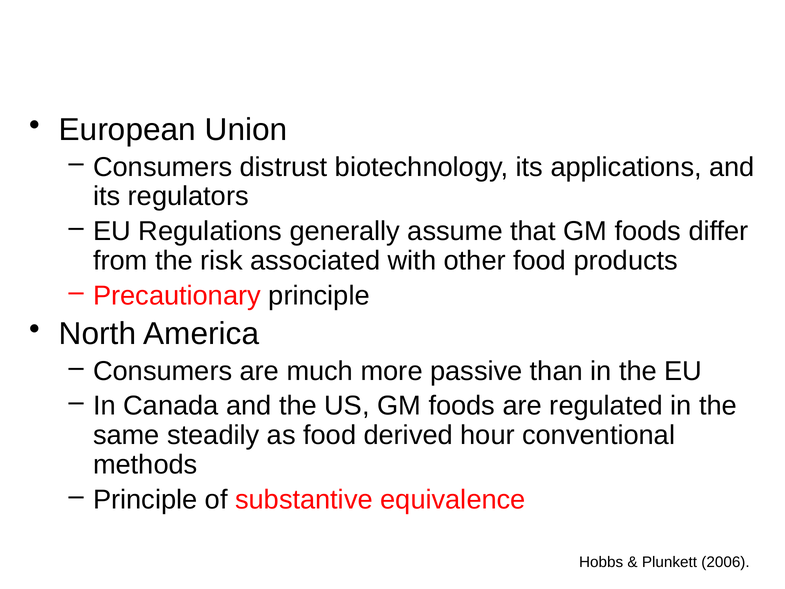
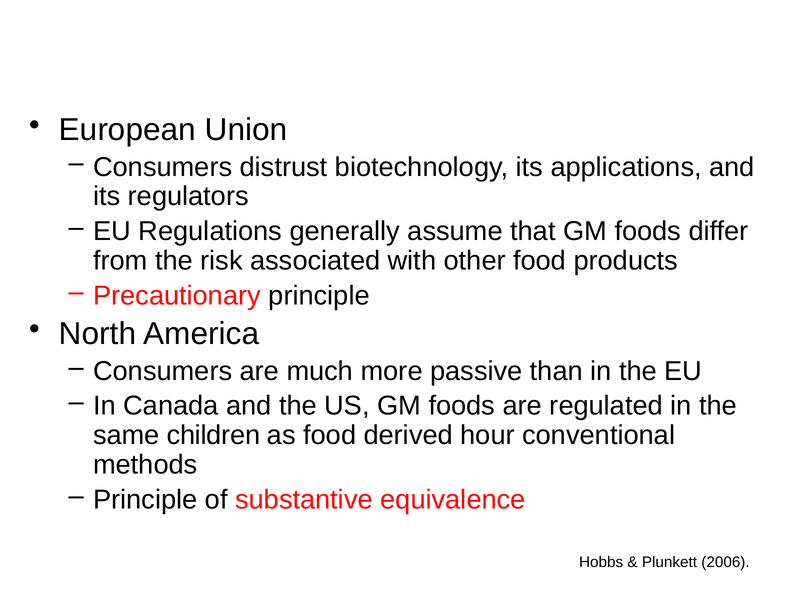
steadily: steadily -> children (213, 435)
